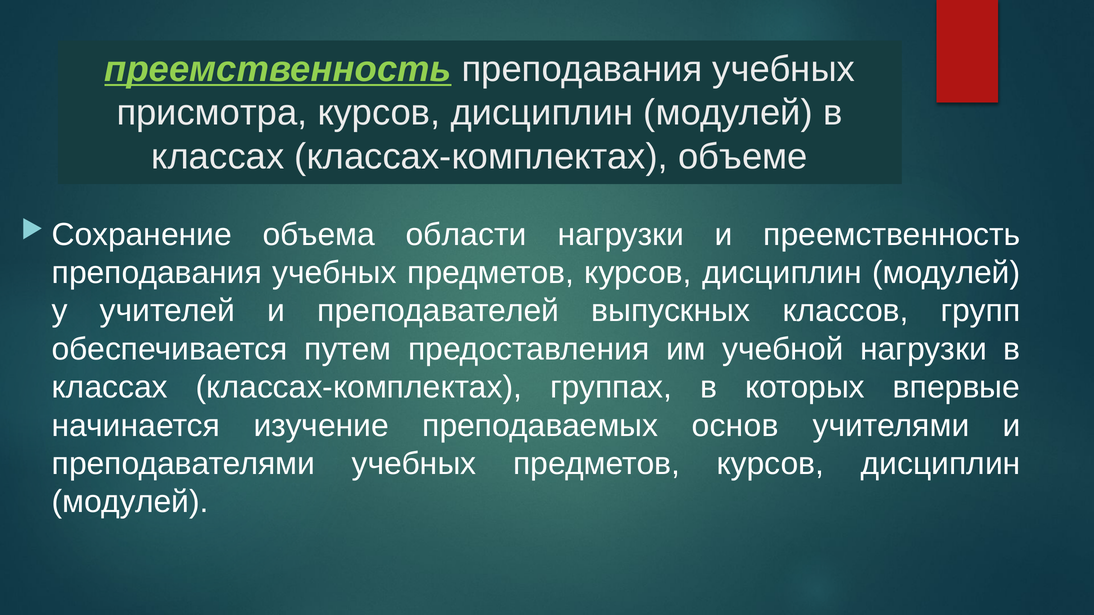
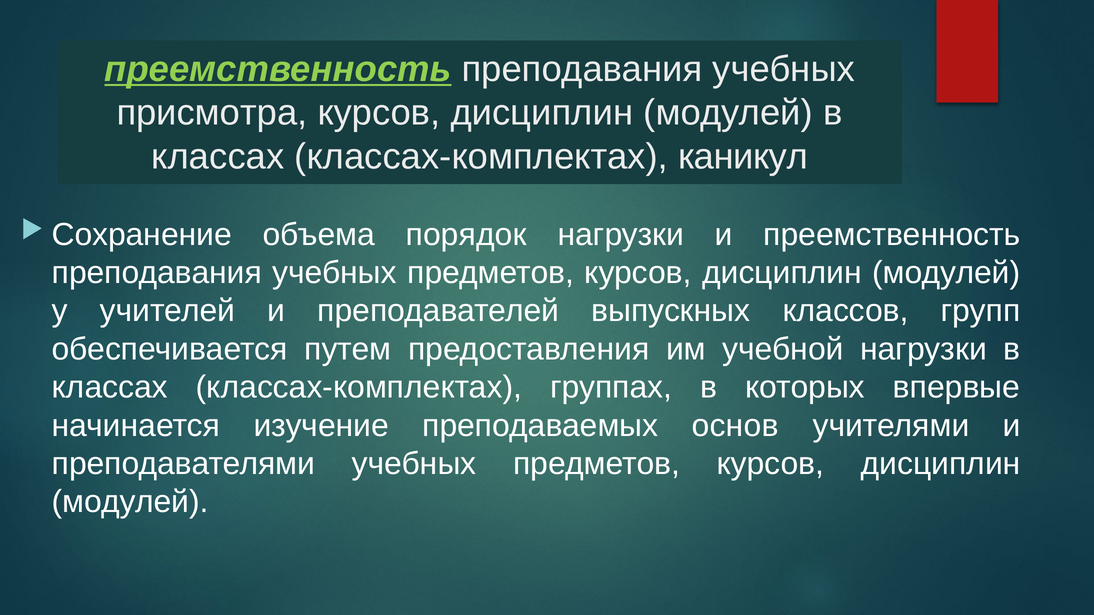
объеме: объеме -> каникул (743, 157)
области: области -> порядок (466, 235)
